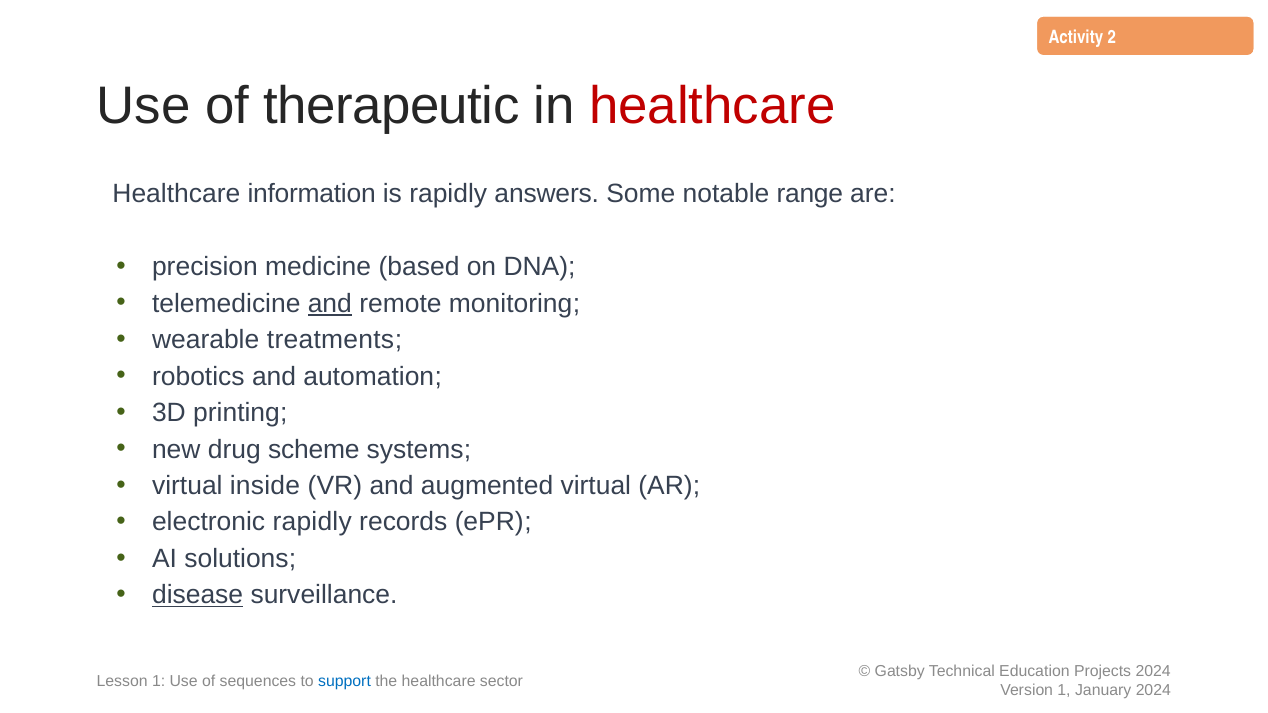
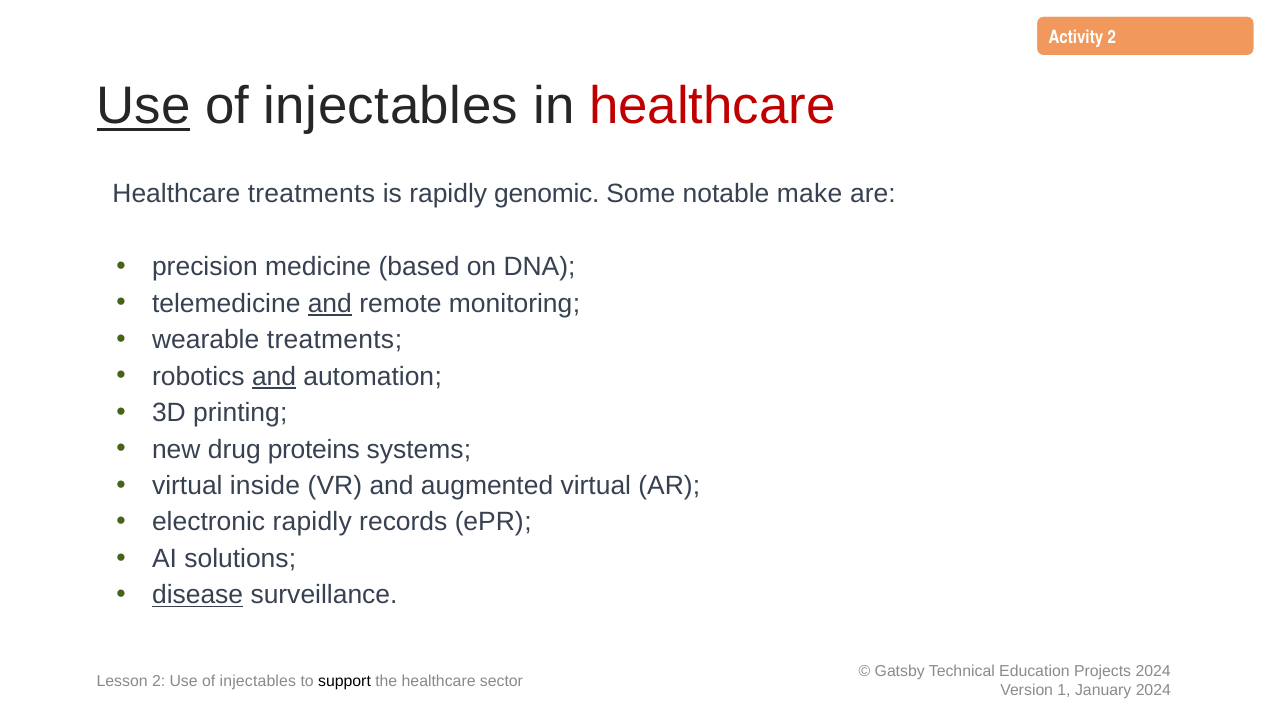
Use underline: none -> present (144, 107)
therapeutic: therapeutic -> injectables (391, 107)
Healthcare information: information -> treatments (311, 194)
answers: answers -> genomic (547, 194)
range: range -> make (810, 194)
and underline: none -> present (274, 377)
scheme: scheme -> proteins (314, 450)
Lesson 1: 1 -> 2 (159, 682)
sequences: sequences -> injectables (258, 682)
support colour: blue -> black (344, 682)
